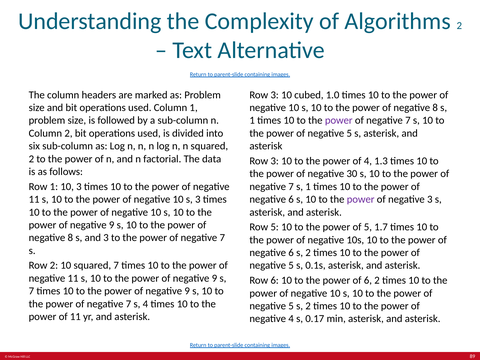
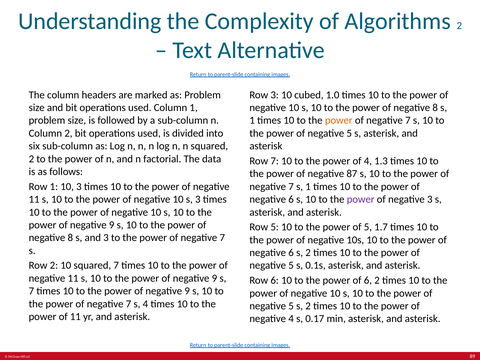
power colour: purple -> orange (339, 120)
3: 3 -> 7 (275, 161)
30: 30 -> 87 (352, 174)
